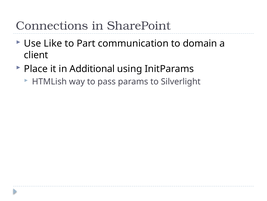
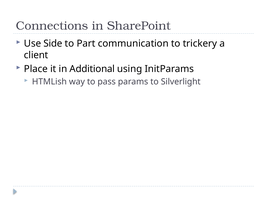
Like: Like -> Side (53, 43)
domain: domain -> trickery (200, 43)
